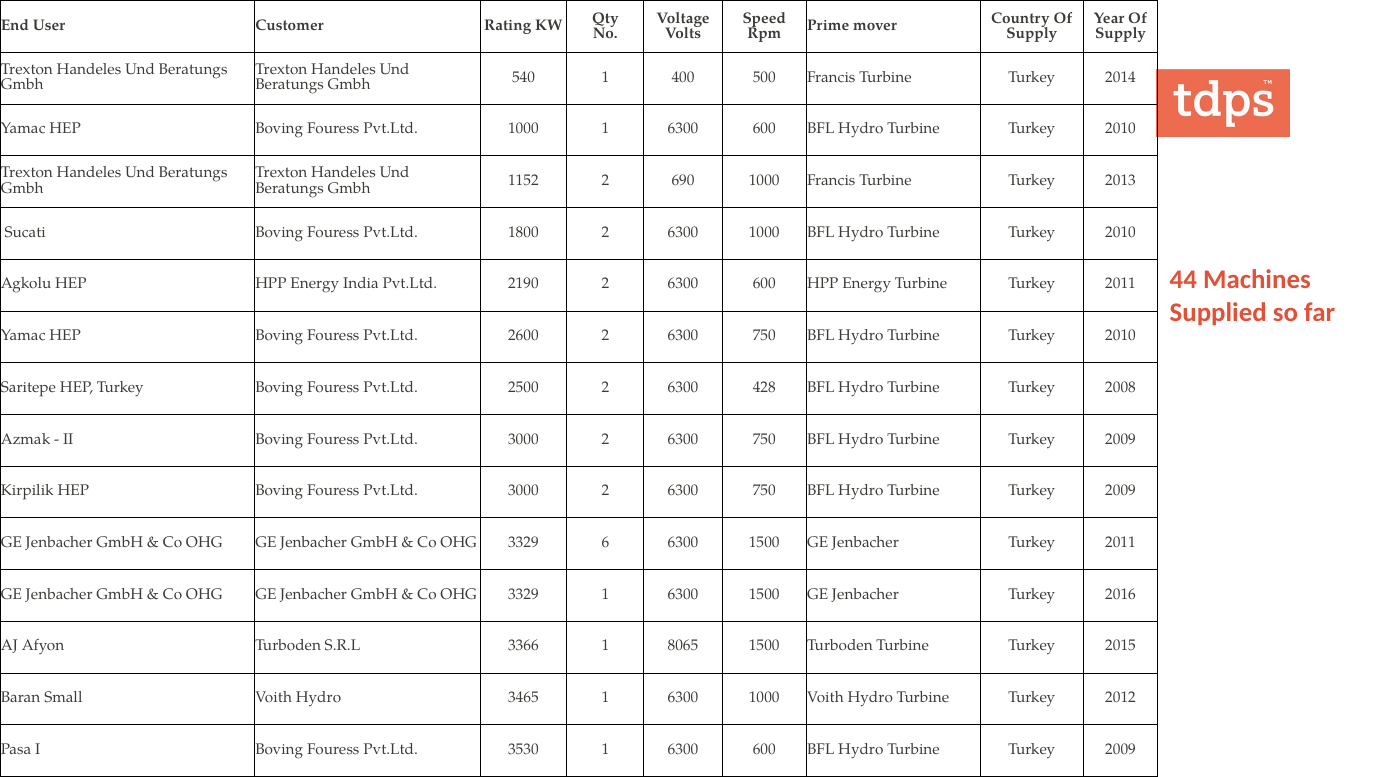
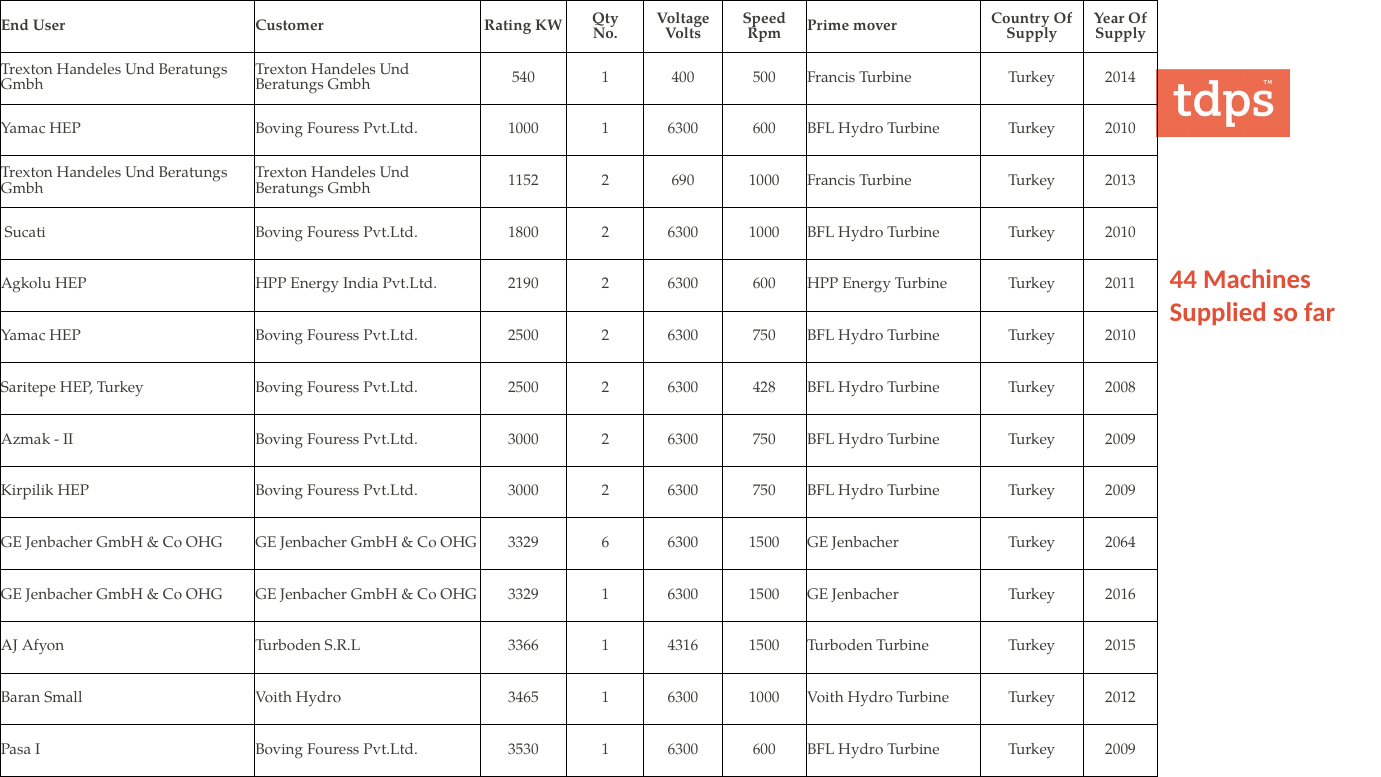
2600: 2600 -> 2500 (523, 336)
Jenbacher Turkey 2011: 2011 -> 2064 (1121, 542)
8065: 8065 -> 4316 (683, 646)
